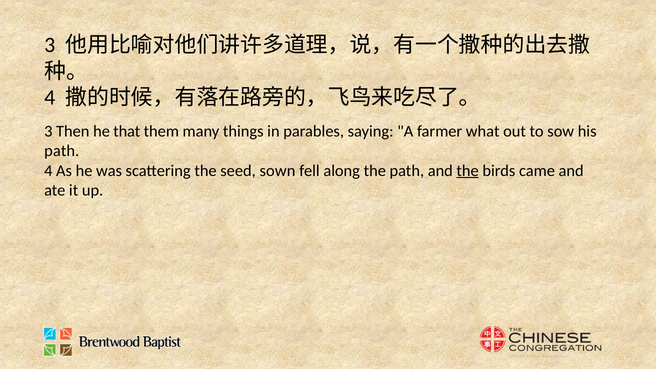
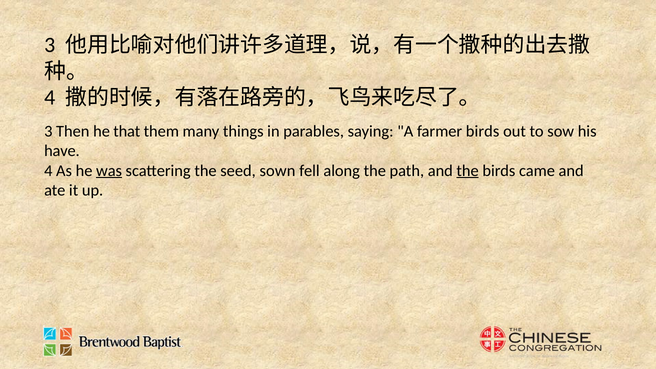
farmer what: what -> birds (483, 131)
path: path -> have (62, 151)
was underline: none -> present (109, 171)
